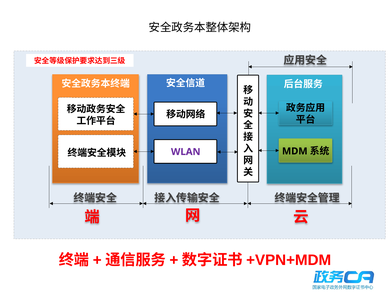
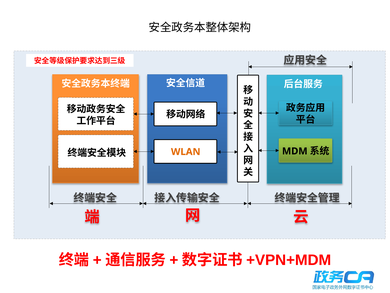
WLAN colour: purple -> orange (186, 152)
